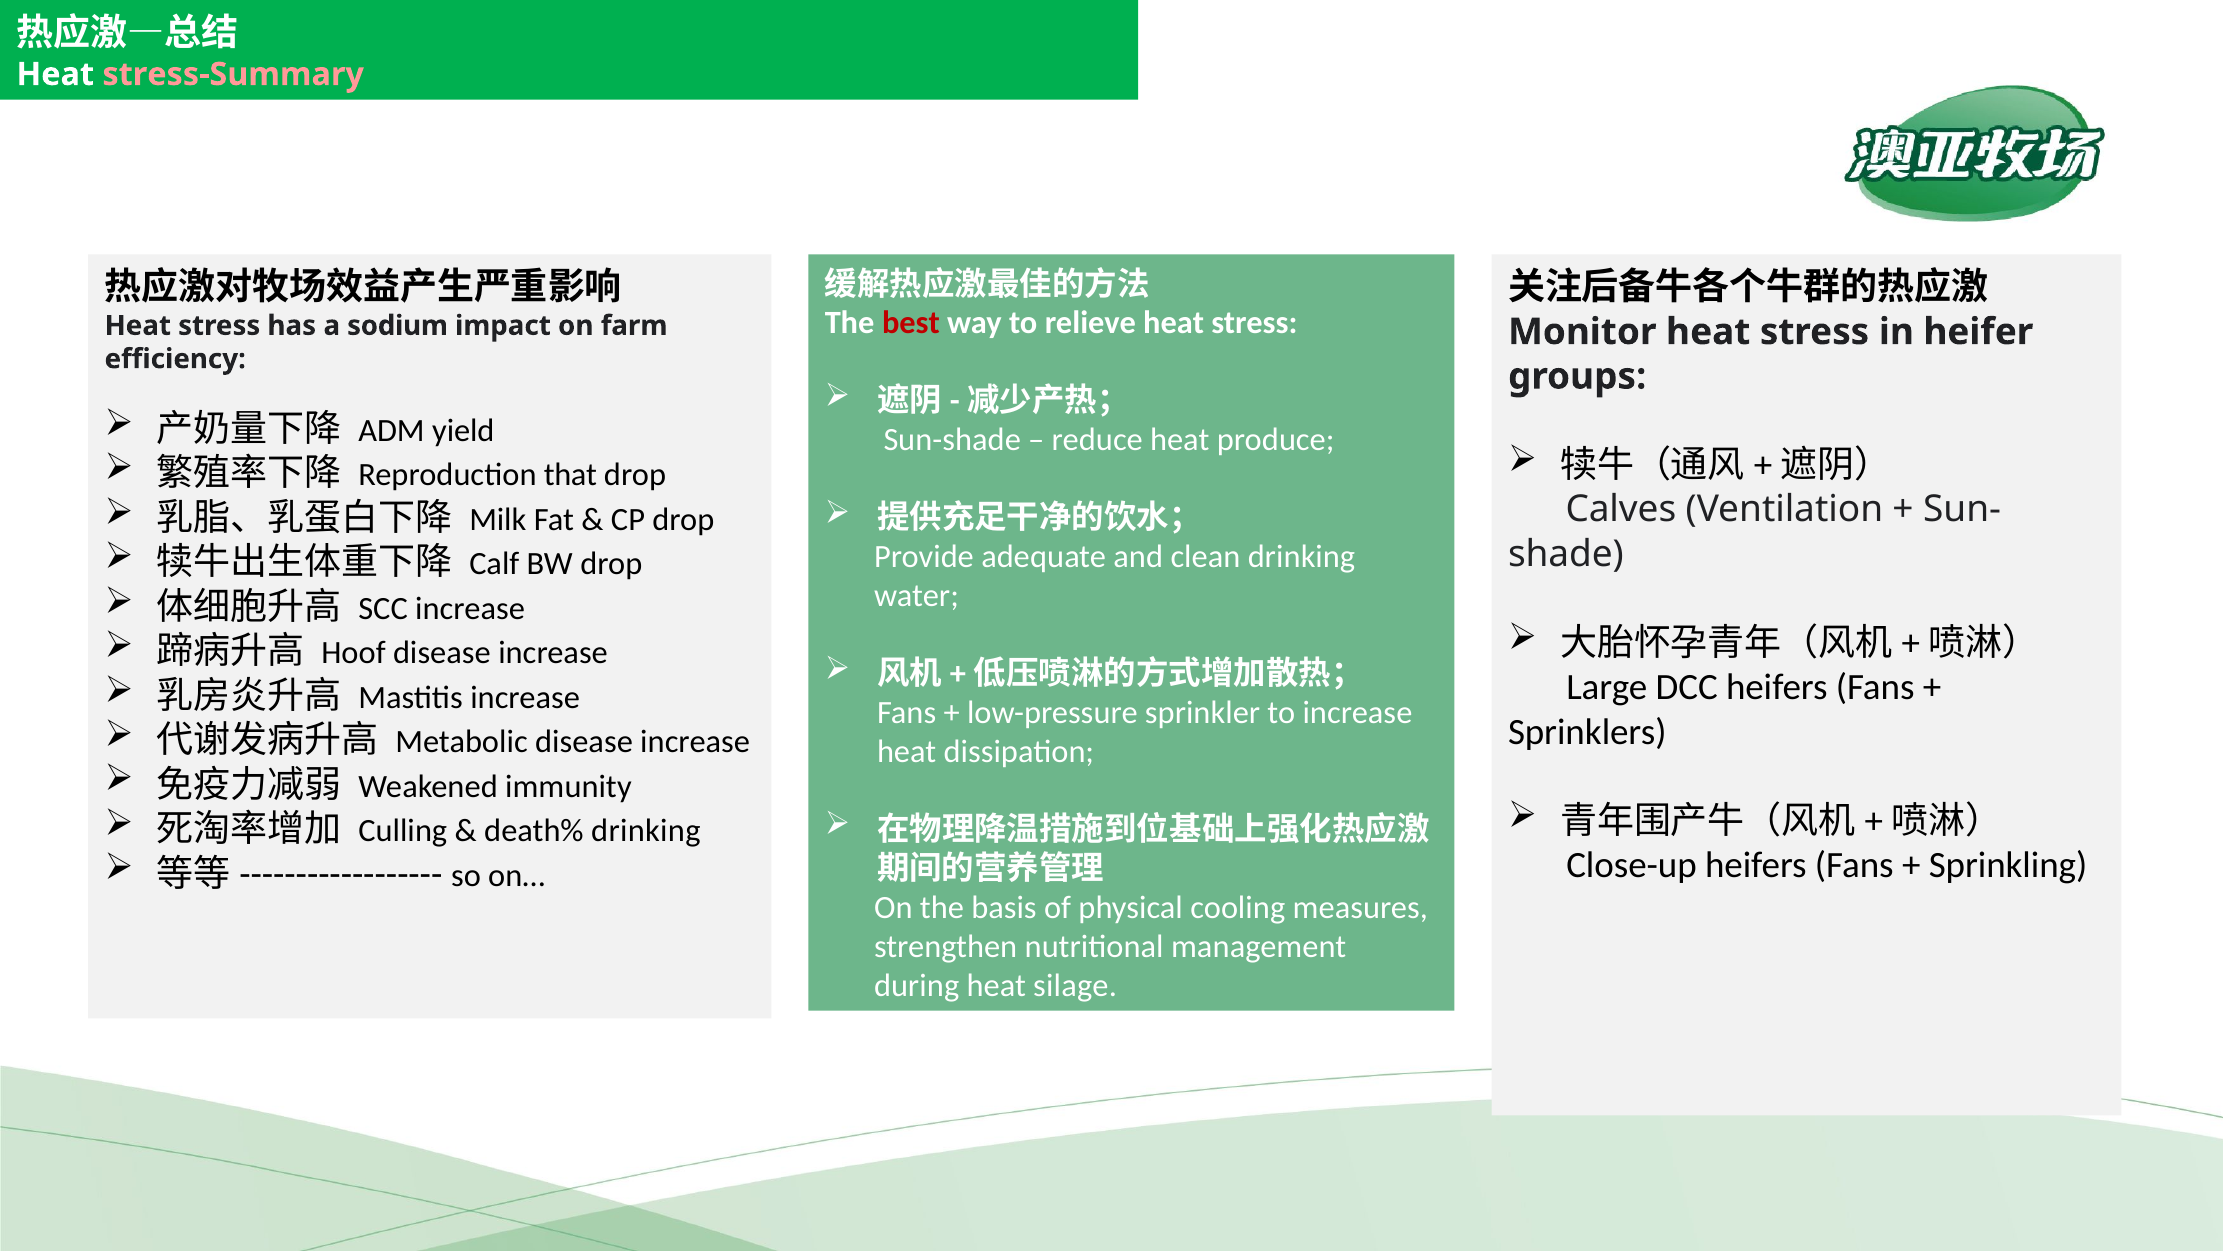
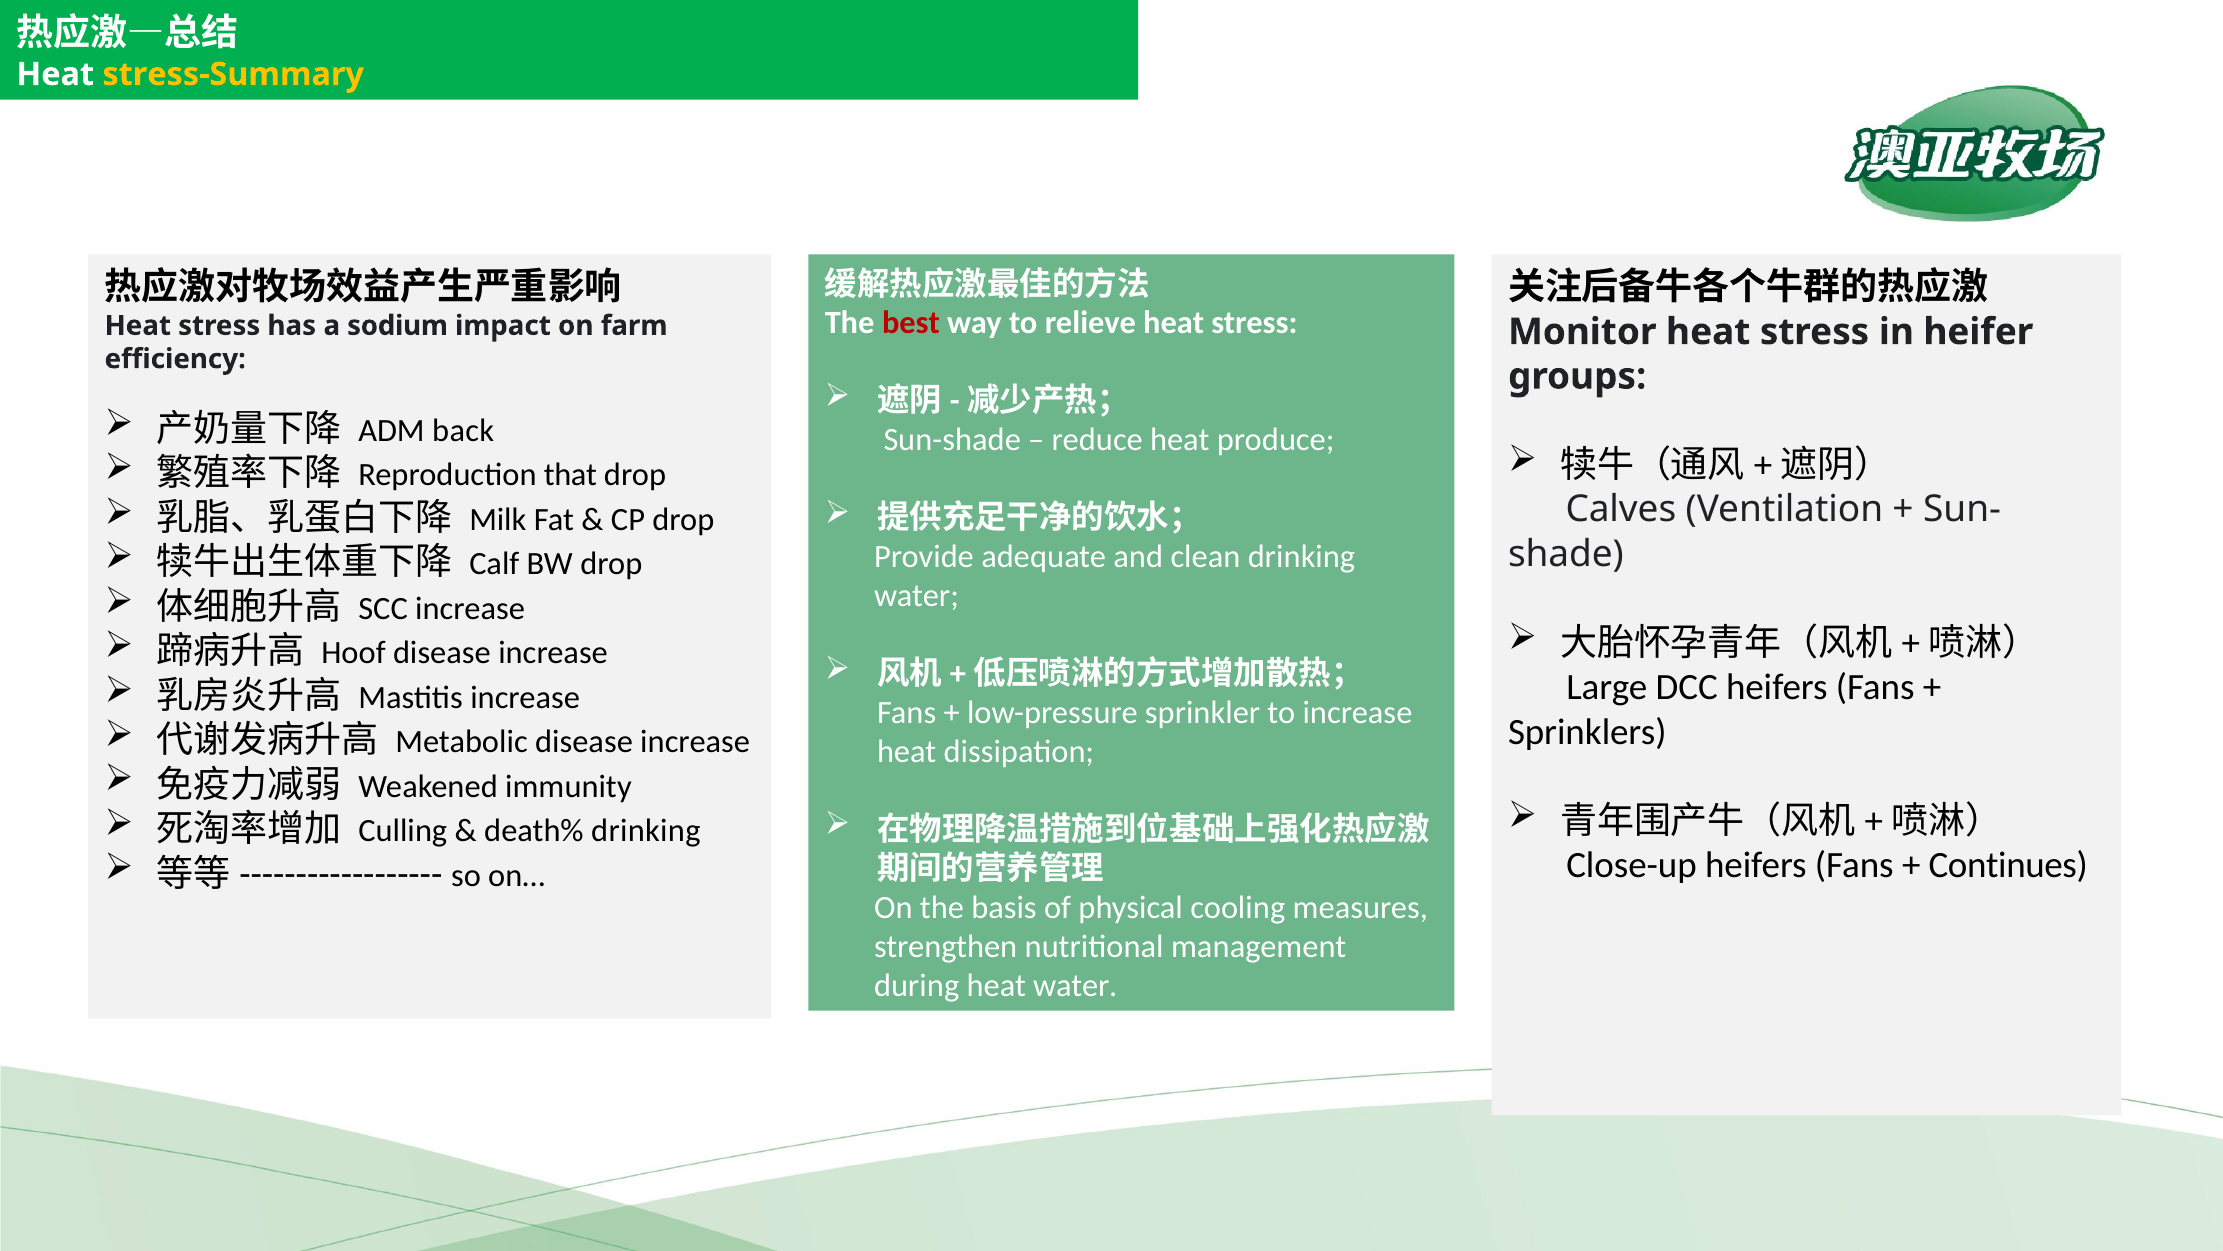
stress-Summary colour: pink -> yellow (233, 74)
yield: yield -> back (463, 431)
Sprinkling: Sprinkling -> Continues (2008, 865)
heat silage: silage -> water (1075, 985)
